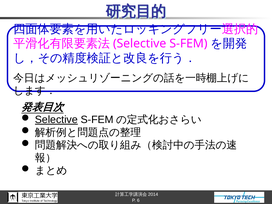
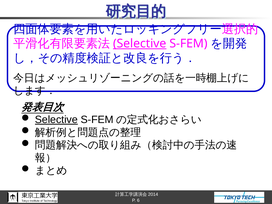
Selective underline: none -> present (140, 44)
